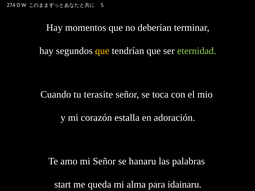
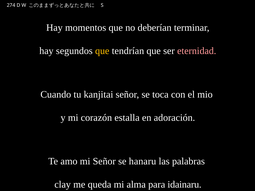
eternidad colour: light green -> pink (197, 51)
terasite: terasite -> kanjitai (98, 95)
start: start -> clay (63, 185)
